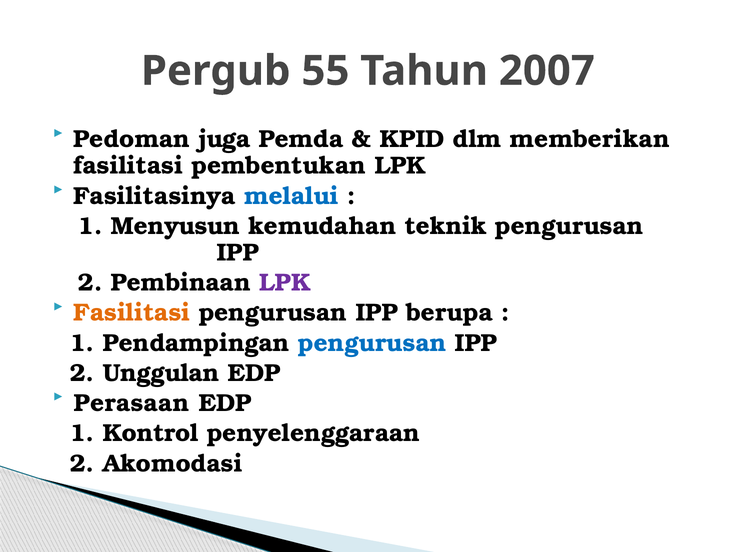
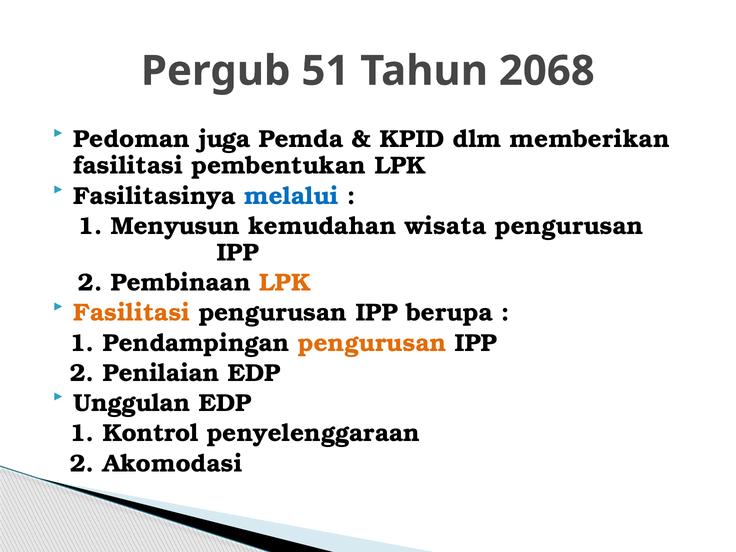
55: 55 -> 51 (325, 71)
2007: 2007 -> 2068 (547, 71)
teknik: teknik -> wisata (446, 226)
LPK colour: purple -> orange (285, 283)
pengurusan colour: blue -> orange (372, 343)
Unggulan: Unggulan -> Penilaian (161, 373)
Perasaan: Perasaan -> Unggulan (132, 403)
